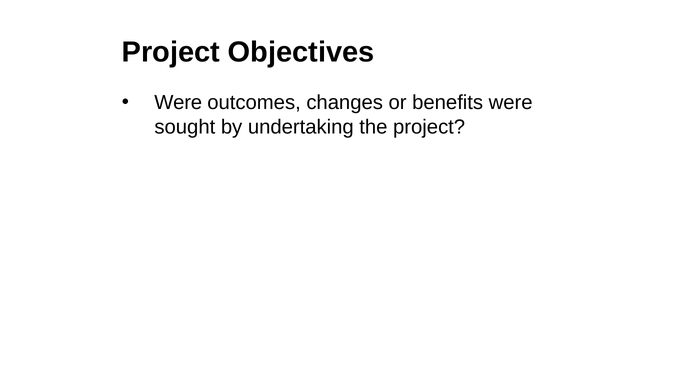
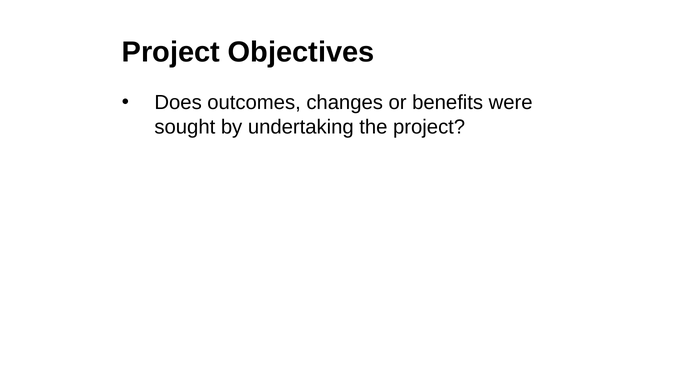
Were: Were -> Does (178, 103)
